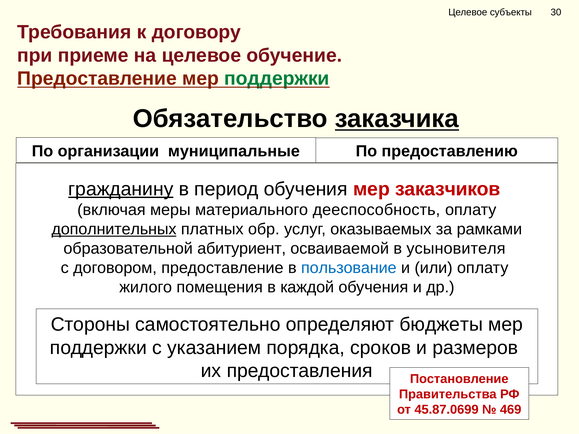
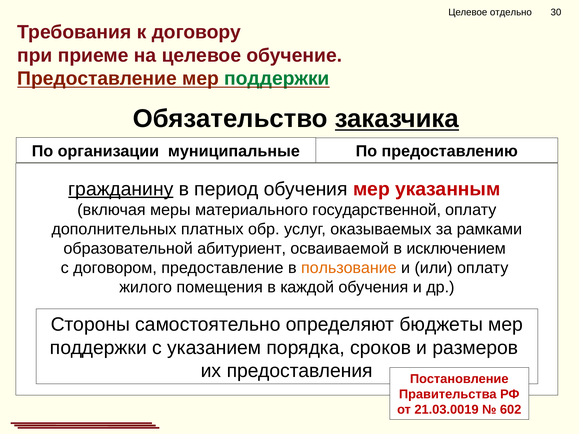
субъекты: субъекты -> отдельно (511, 12)
заказчиков: заказчиков -> указанным (448, 189)
дееспособность: дееспособность -> государственной (377, 210)
дополнительных underline: present -> none (114, 229)
усыновителя: усыновителя -> исключением (456, 249)
пользование colour: blue -> orange (349, 268)
45.87.0699: 45.87.0699 -> 21.03.0019 (446, 410)
469: 469 -> 602 (511, 410)
